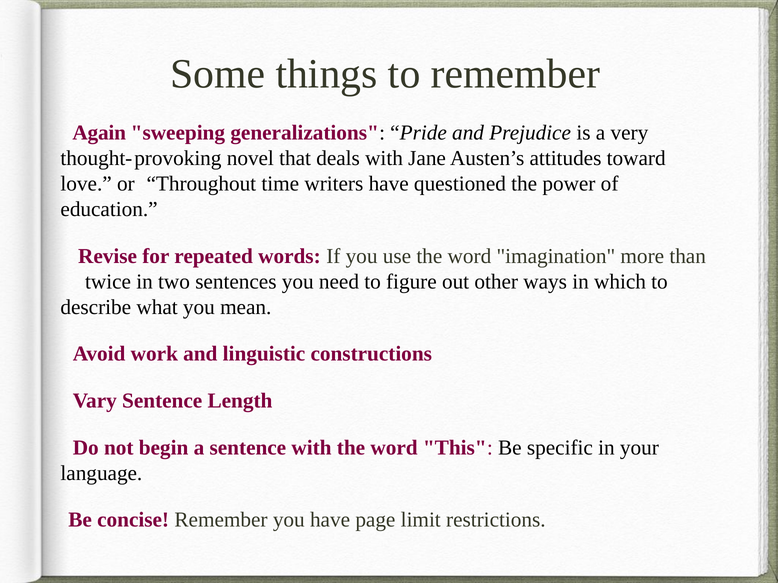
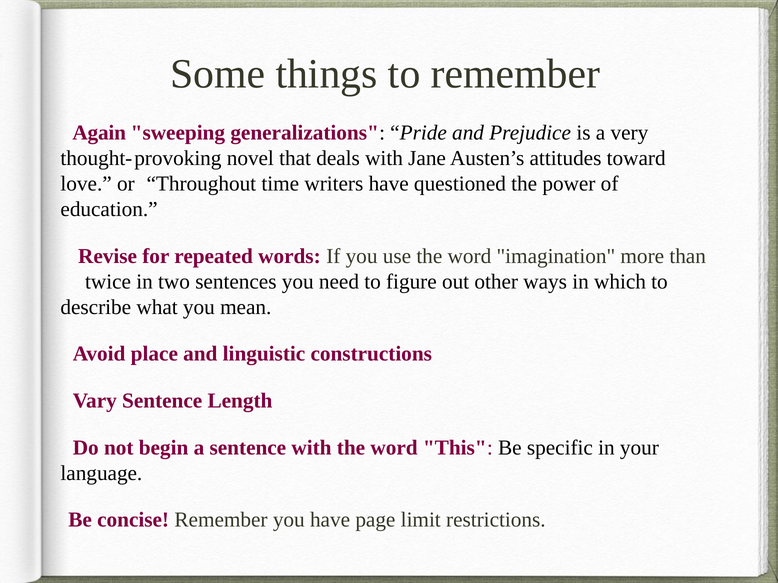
work: work -> place (154, 354)
